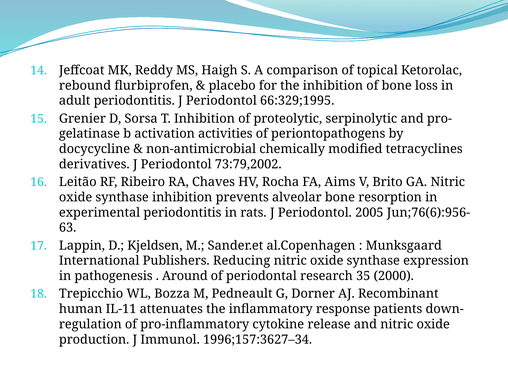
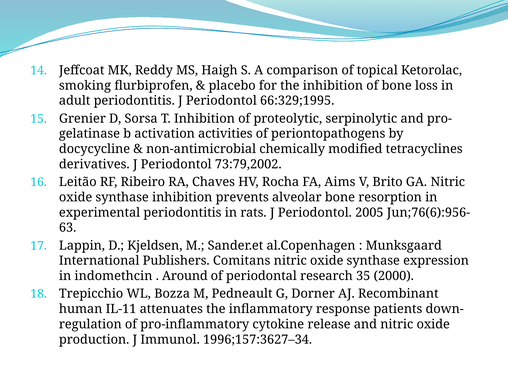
rebound: rebound -> smoking (85, 86)
Reducing: Reducing -> Comitans (242, 261)
pathogenesis: pathogenesis -> indomethcin (113, 276)
